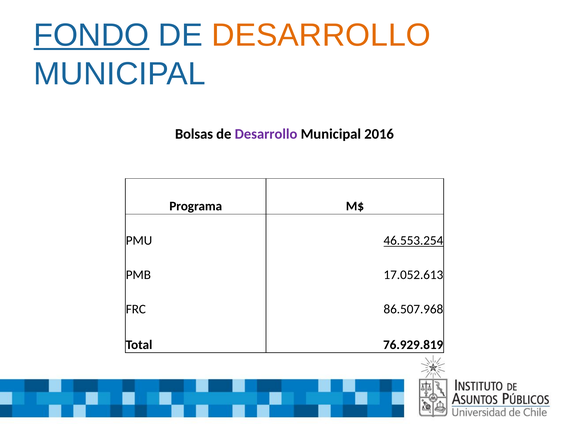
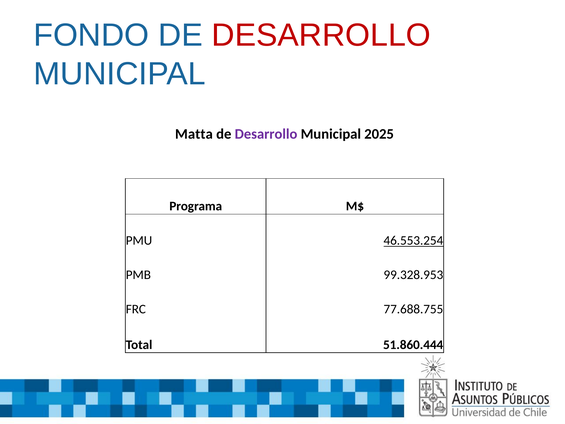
FONDO underline: present -> none (91, 35)
DESARROLLO colour: orange -> red (321, 35)
Bolsas: Bolsas -> Matta (194, 134)
2016: 2016 -> 2025 (379, 134)
17.052.613: 17.052.613 -> 99.328.953 (413, 275)
86.507.968: 86.507.968 -> 77.688.755 (413, 309)
76.929.819: 76.929.819 -> 51.860.444 (413, 345)
